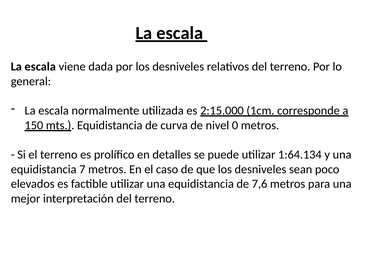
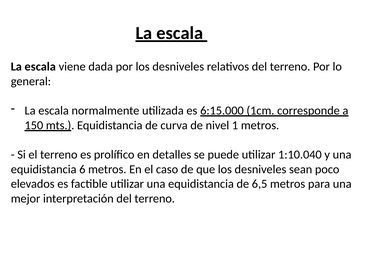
2:15.000: 2:15.000 -> 6:15.000 (222, 111)
0: 0 -> 1 (235, 125)
1:64.134: 1:64.134 -> 1:10.040 (300, 155)
7: 7 -> 6 (82, 169)
7,6: 7,6 -> 6,5 (260, 184)
